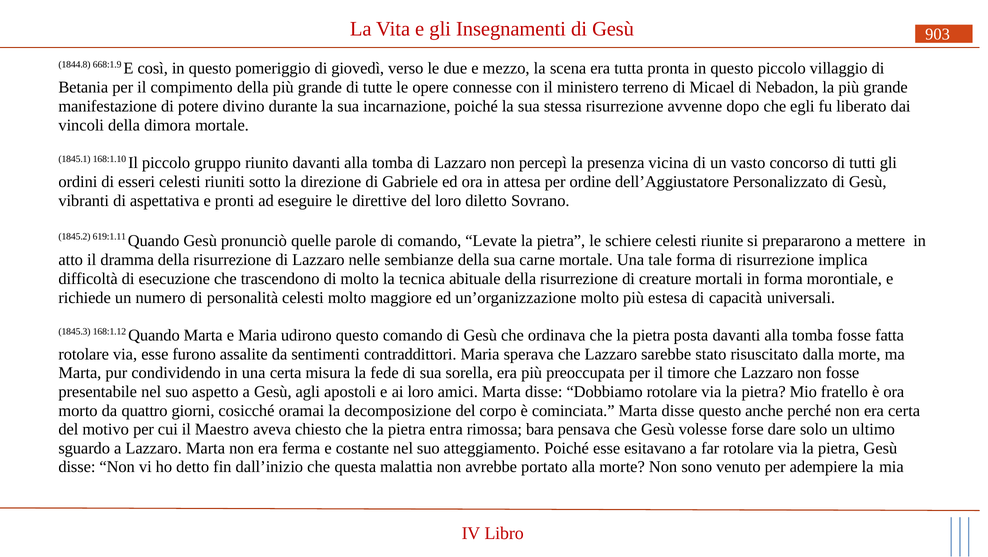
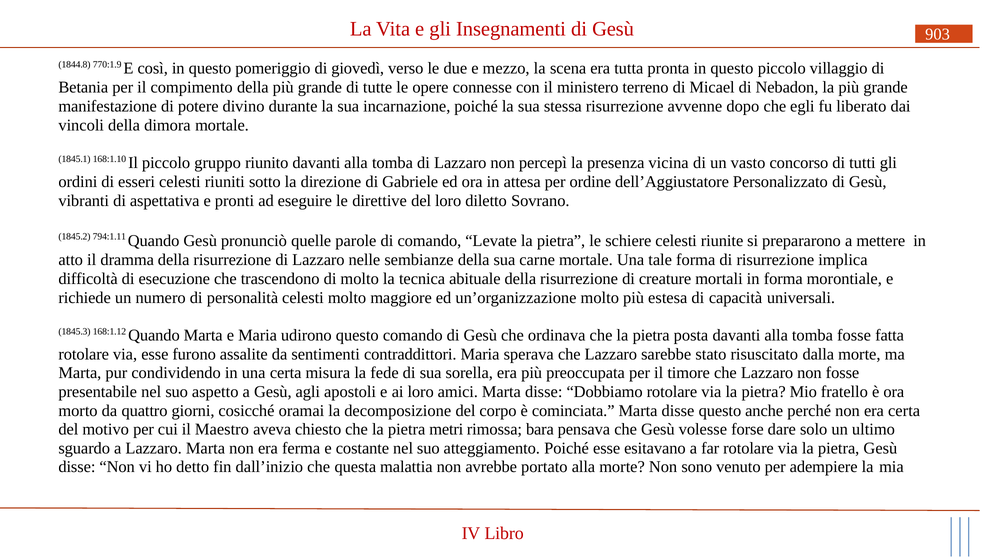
668:1.9: 668:1.9 -> 770:1.9 (107, 64)
619:1.11: 619:1.11 -> 794:1.11 (109, 236)
entra: entra -> metri (446, 429)
